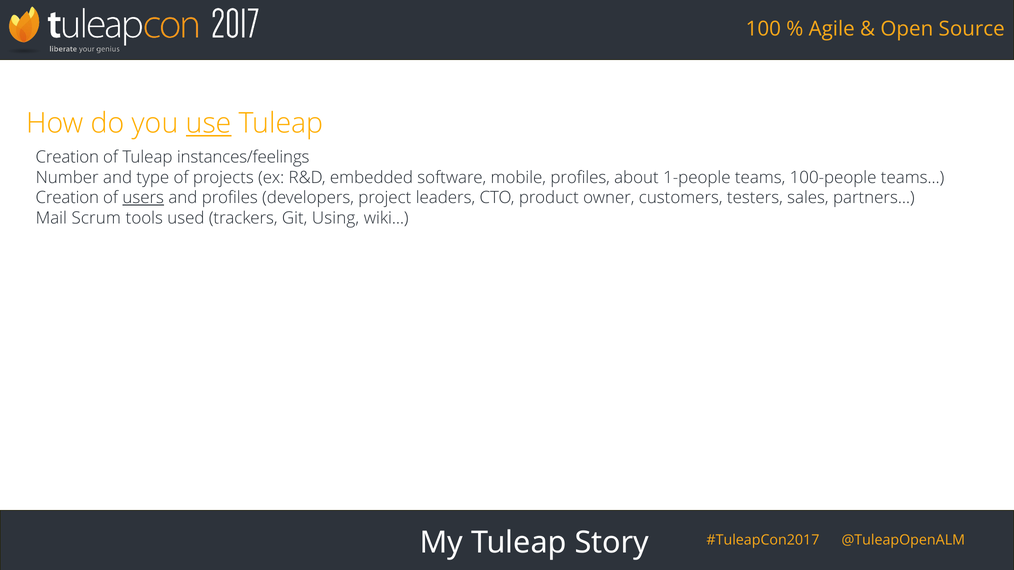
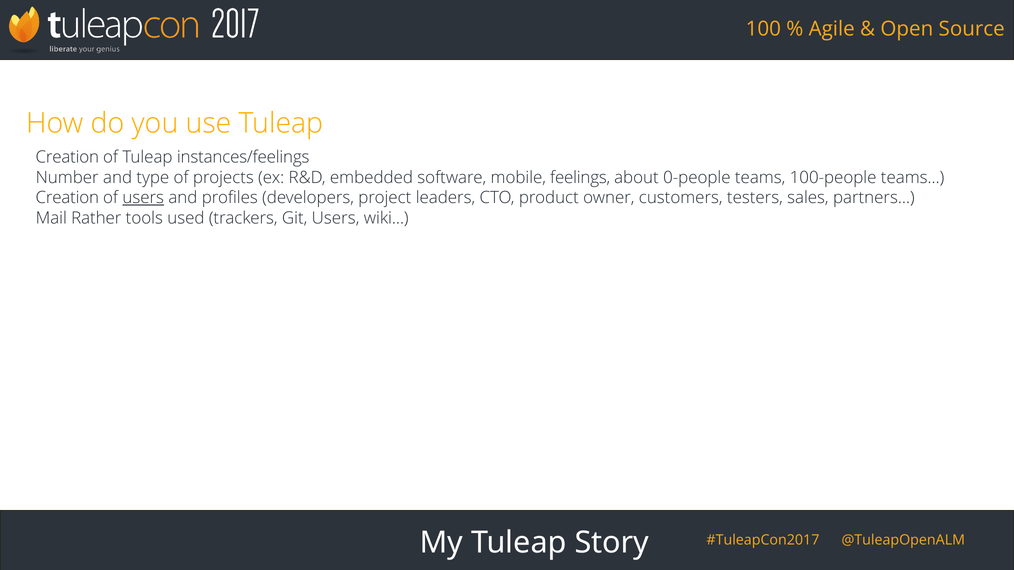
use underline: present -> none (209, 123)
mobile profiles: profiles -> feelings (580, 178)
1-people: 1-people -> 0-people (697, 178)
Scrum: Scrum -> Rather (96, 218)
Git Using: Using -> Users (336, 218)
